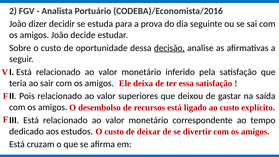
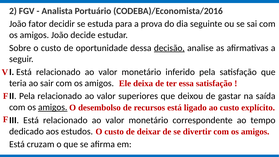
dizer: dizer -> fator (38, 24)
II Pois: Pois -> Pela (27, 96)
amigos underline: none -> present (53, 107)
